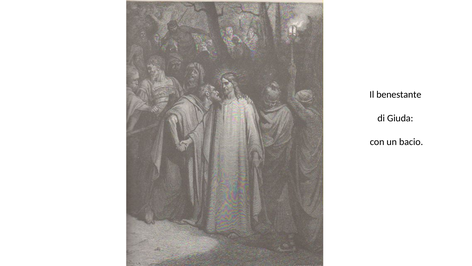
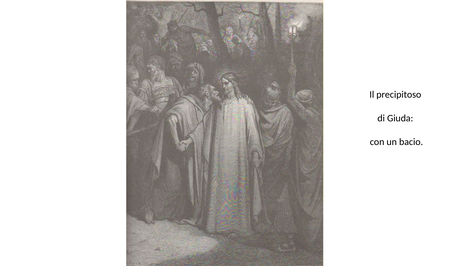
benestante: benestante -> precipitoso (399, 94)
